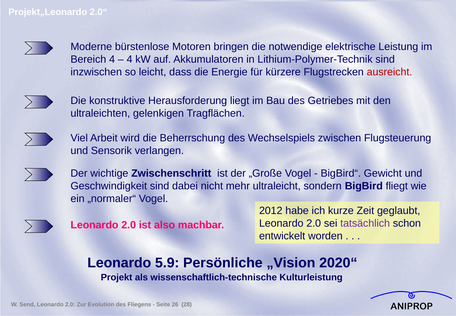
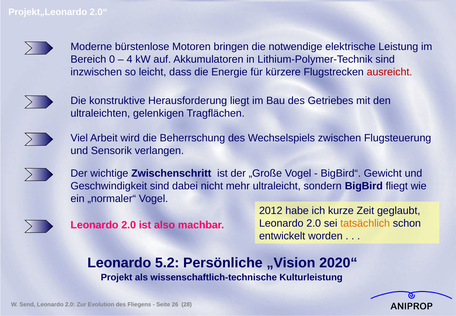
Bereich 4: 4 -> 0 (112, 59)
tatsächlich colour: purple -> orange (365, 223)
5.9: 5.9 -> 5.2 (167, 263)
